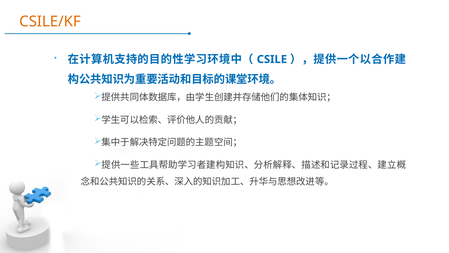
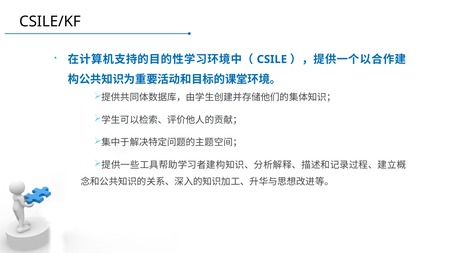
CSILE/KF colour: orange -> black (50, 21)
